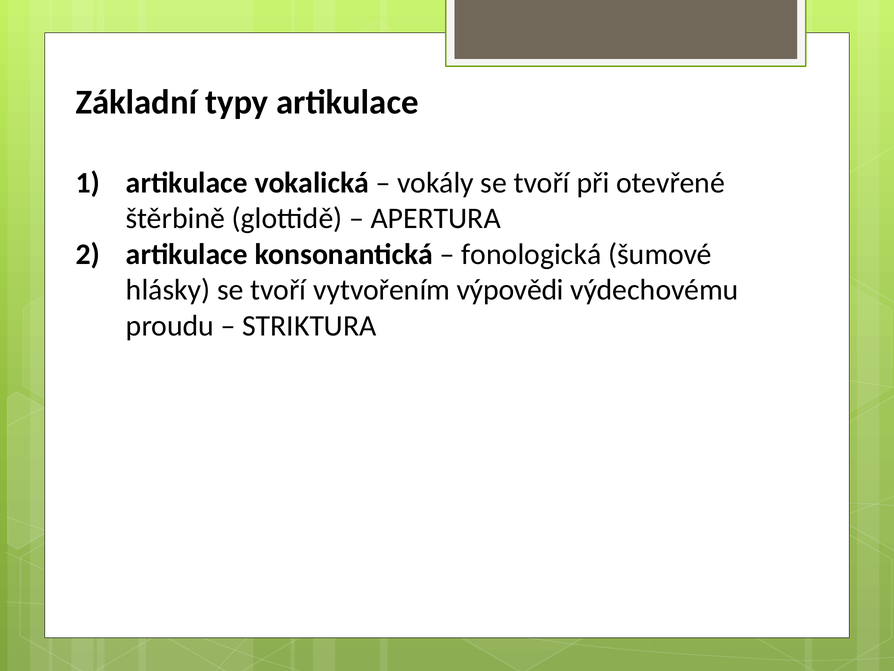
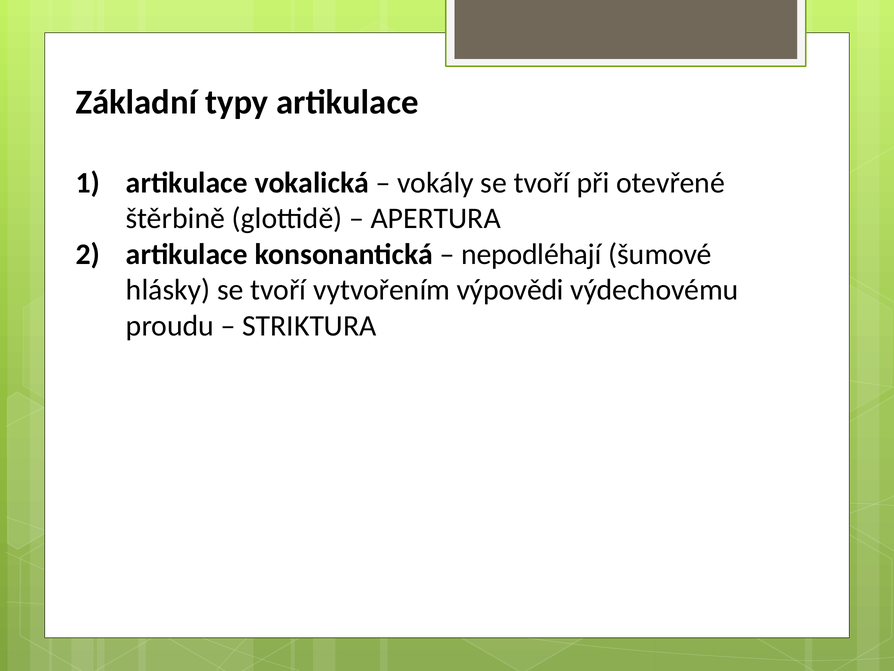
fonologická: fonologická -> nepodléhají (532, 254)
